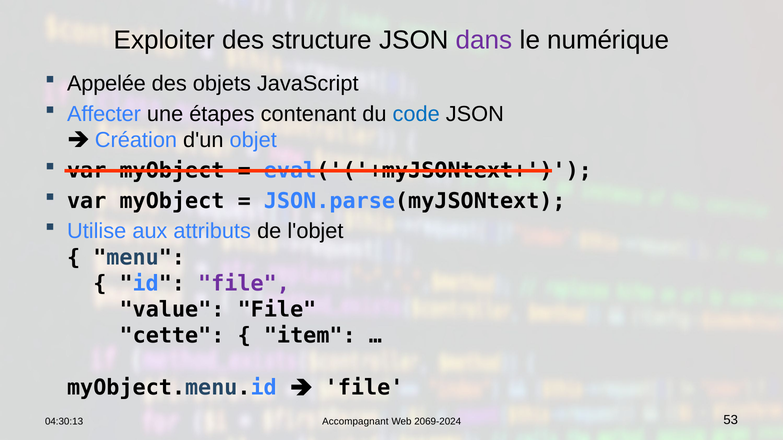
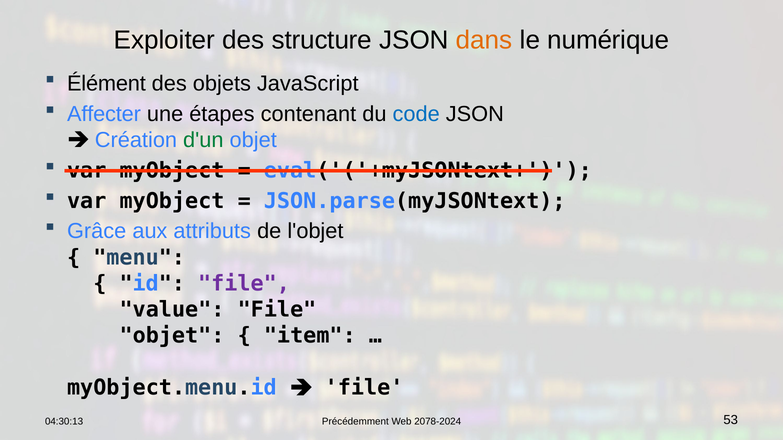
dans colour: purple -> orange (484, 40)
Appelée: Appelée -> Élément (106, 84)
d'un colour: black -> green (203, 140)
Utilise: Utilise -> Grâce (97, 232)
cette: cette -> objet (172, 336)
Accompagnant: Accompagnant -> Précédemment (355, 422)
2069-2024: 2069-2024 -> 2078-2024 (438, 422)
